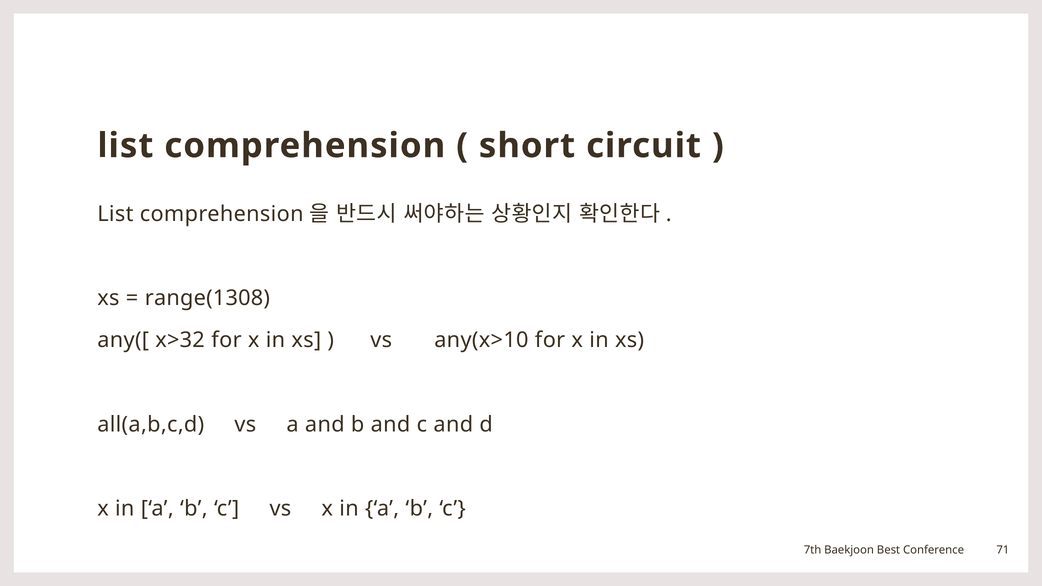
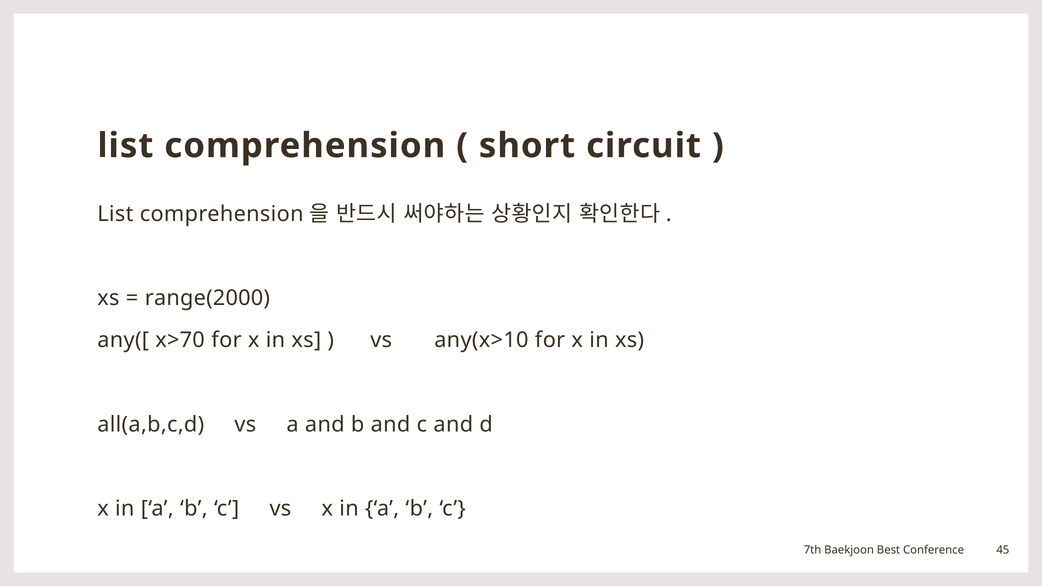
range(1308: range(1308 -> range(2000 (207, 298)
x>32: x>32 -> x>70 (180, 340)
71: 71 -> 45 (1003, 550)
